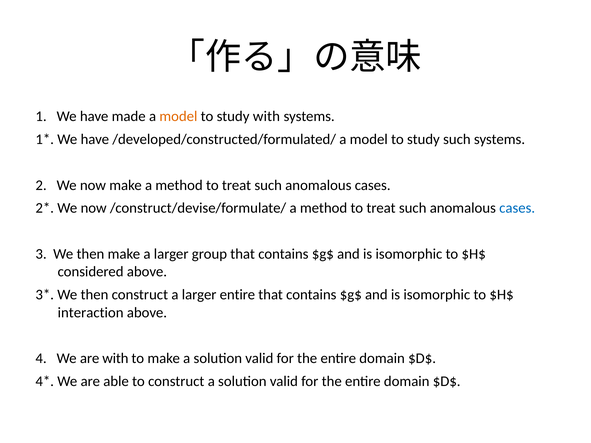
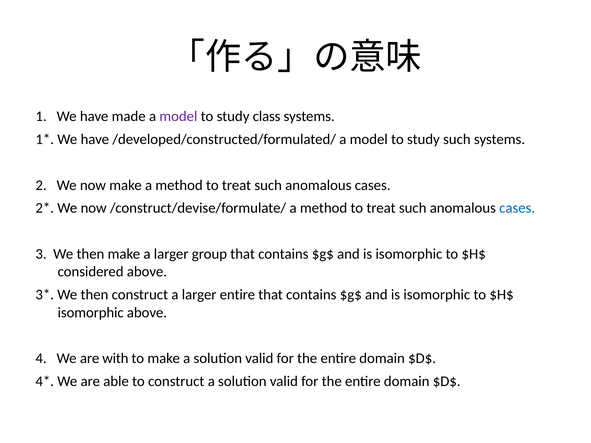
model colour: orange -> purple (178, 116)
study with: with -> class (267, 116)
interaction: interaction -> isomorphic (91, 313)
